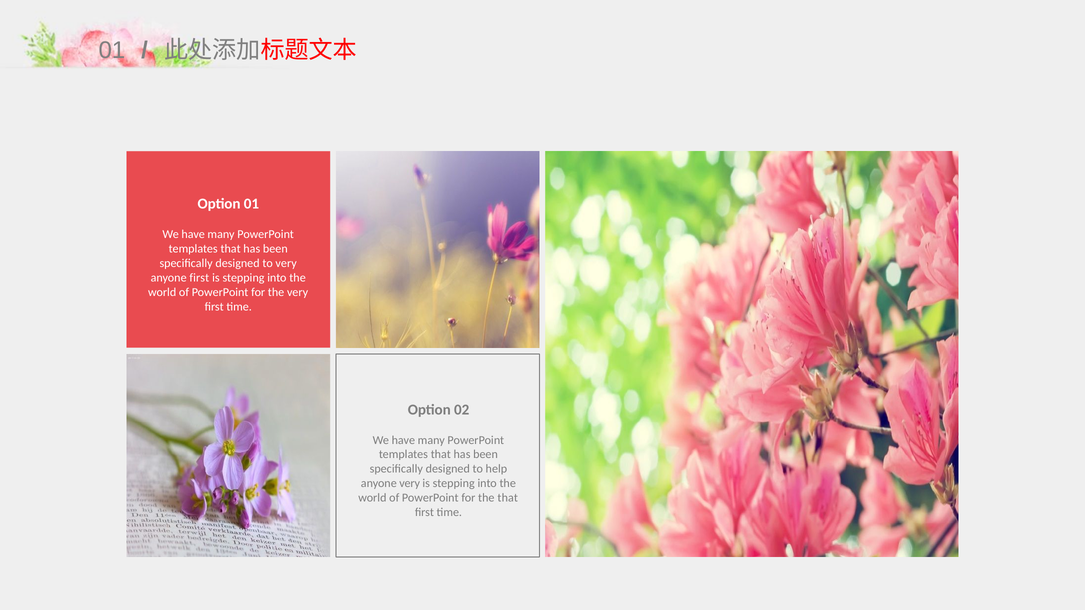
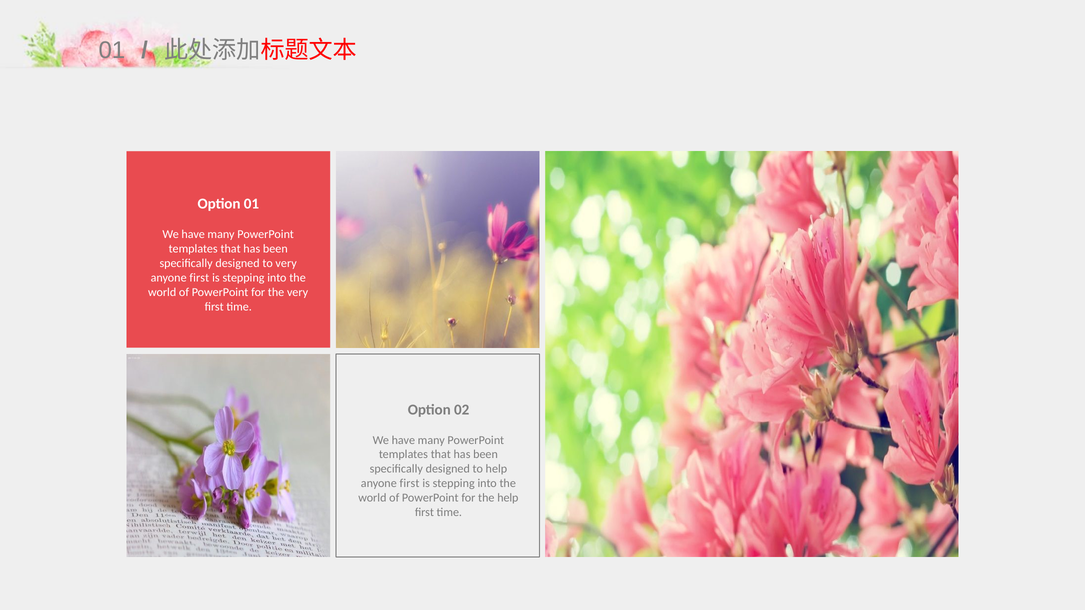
very: very -> first (410, 484)
the that: that -> help (508, 498)
